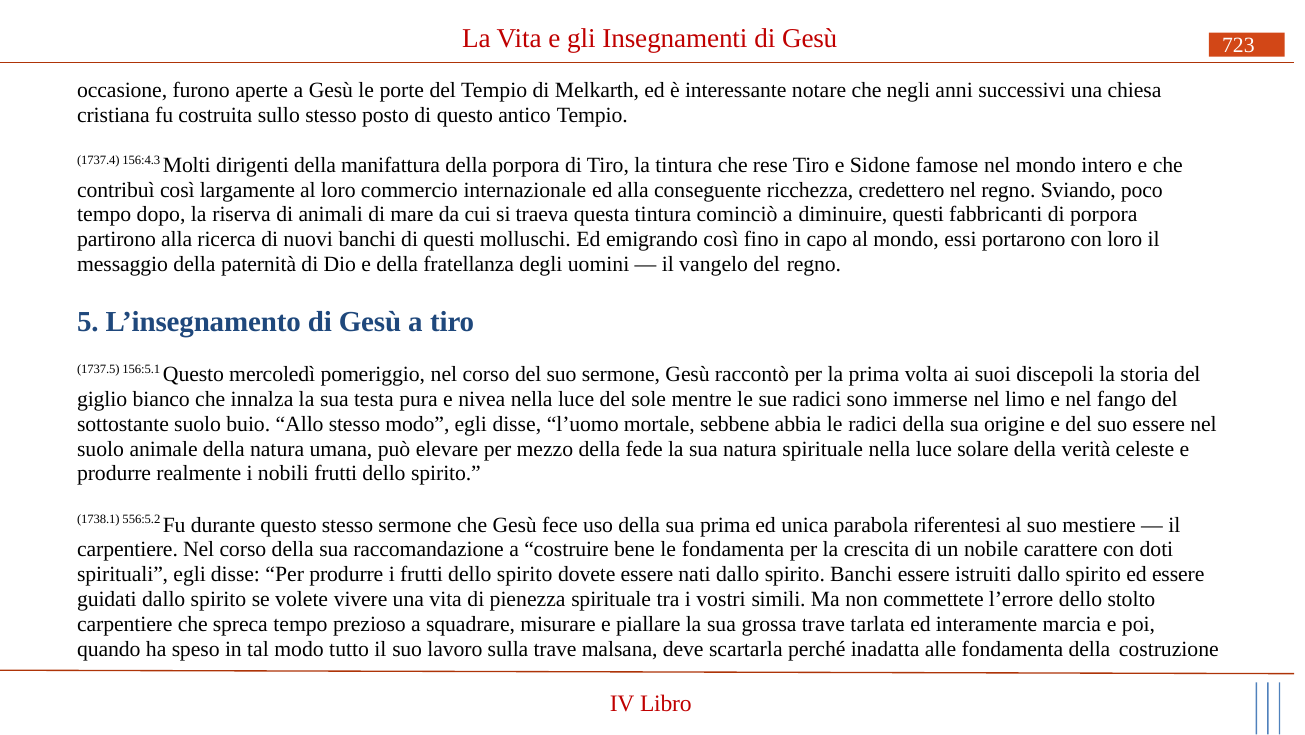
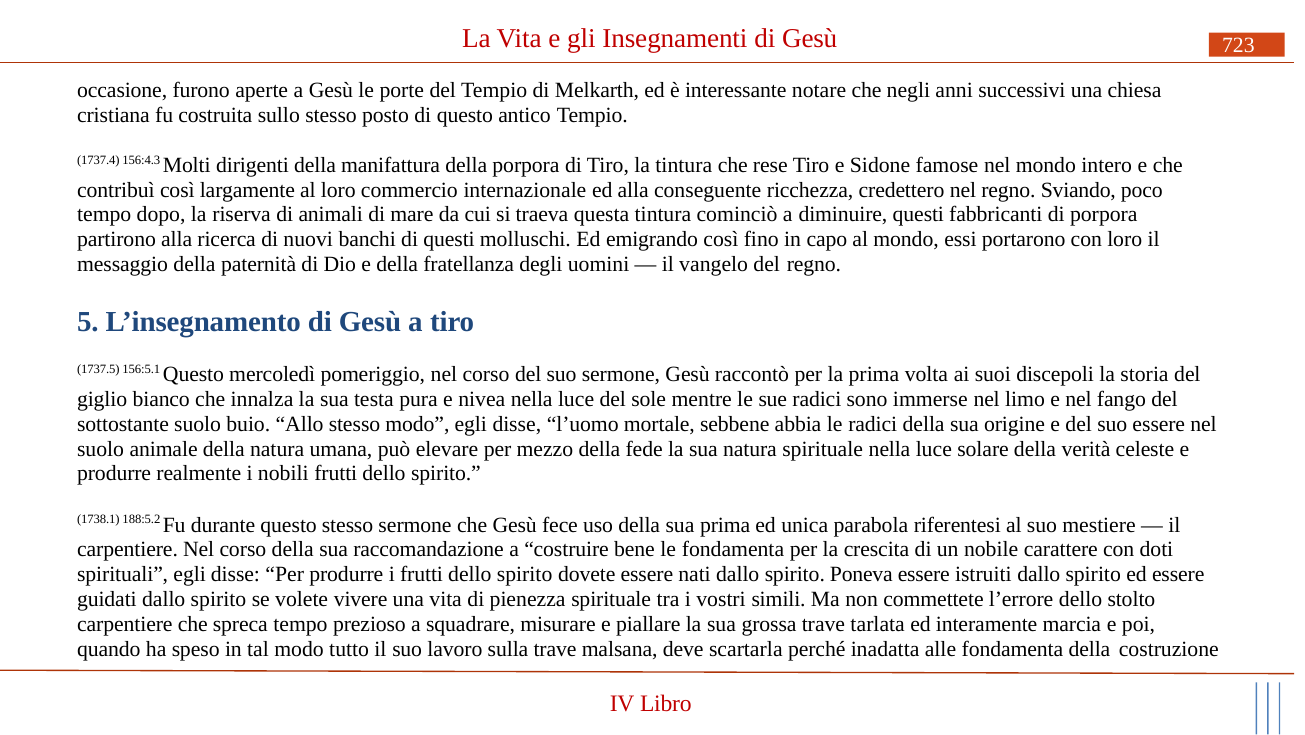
556:5.2: 556:5.2 -> 188:5.2 (141, 520)
spirito Banchi: Banchi -> Poneva (861, 574)
